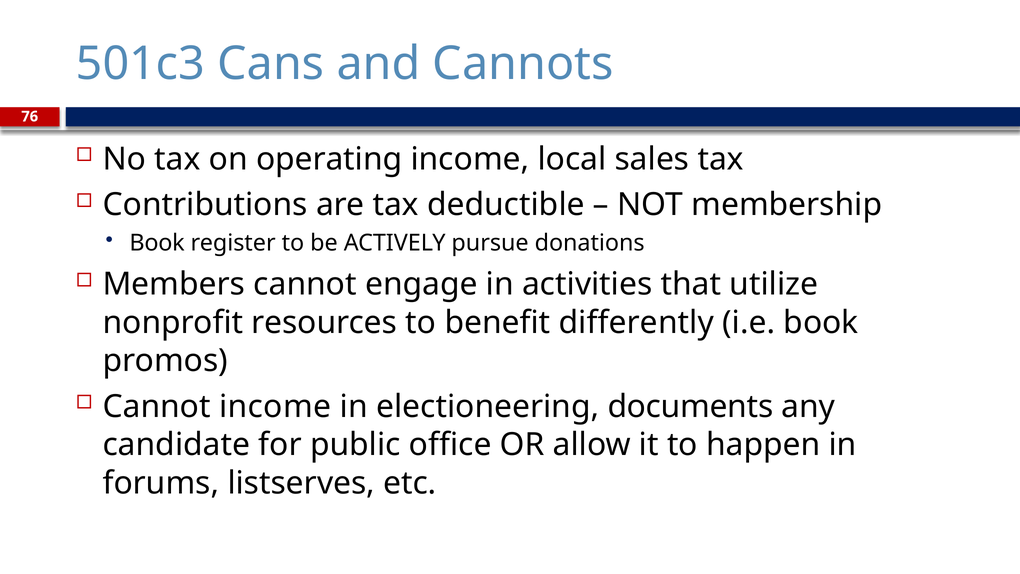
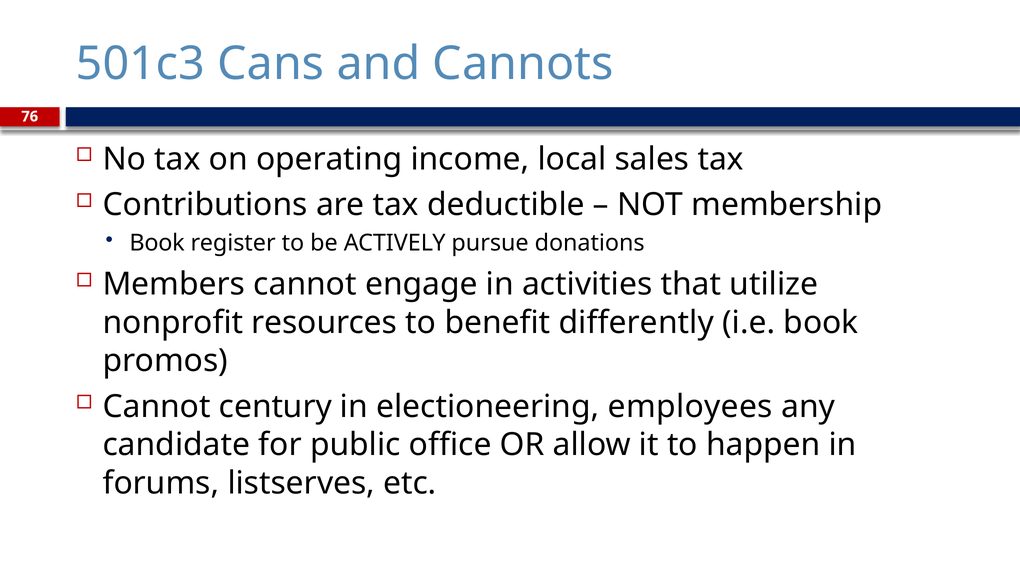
Cannot income: income -> century (275, 406)
documents: documents -> employees (690, 406)
